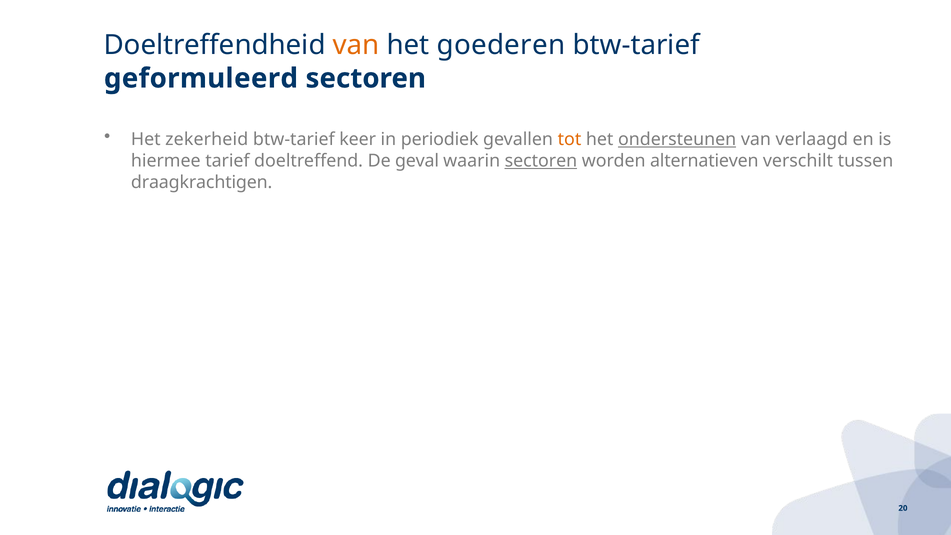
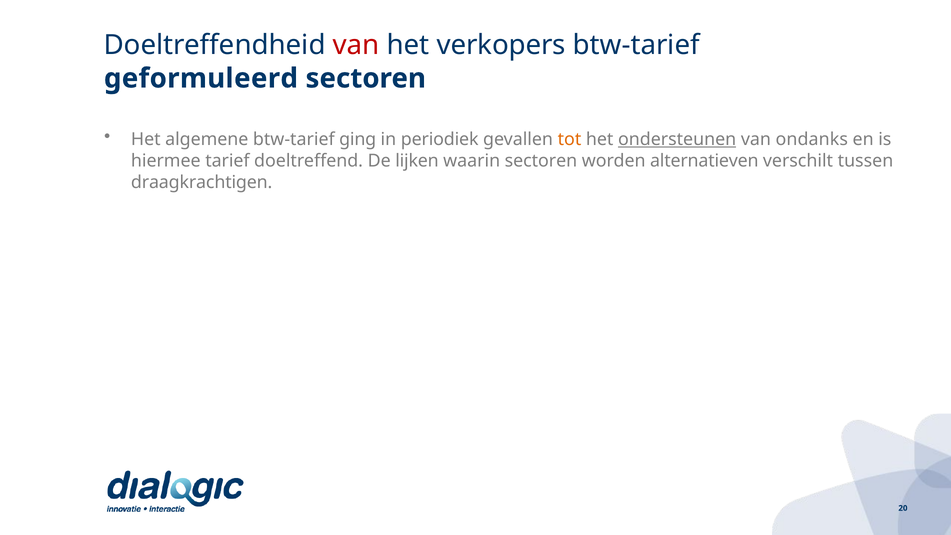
van colour: orange -> red (356, 45)
goederen: goederen -> verkopers (501, 45)
zekerheid: zekerheid -> algemene (207, 139)
keer: keer -> ging (358, 139)
verlaagd: verlaagd -> ondanks (812, 139)
geval: geval -> lijken (417, 161)
sectoren underline: present -> none (541, 161)
